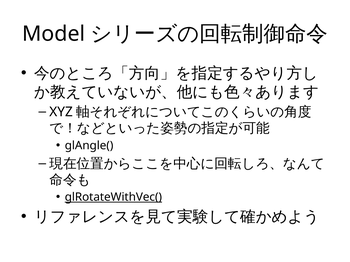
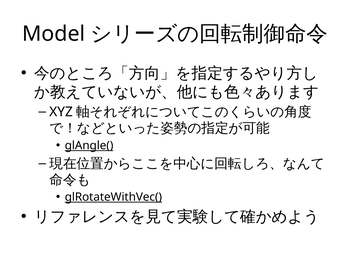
glAngle( underline: none -> present (89, 146)
